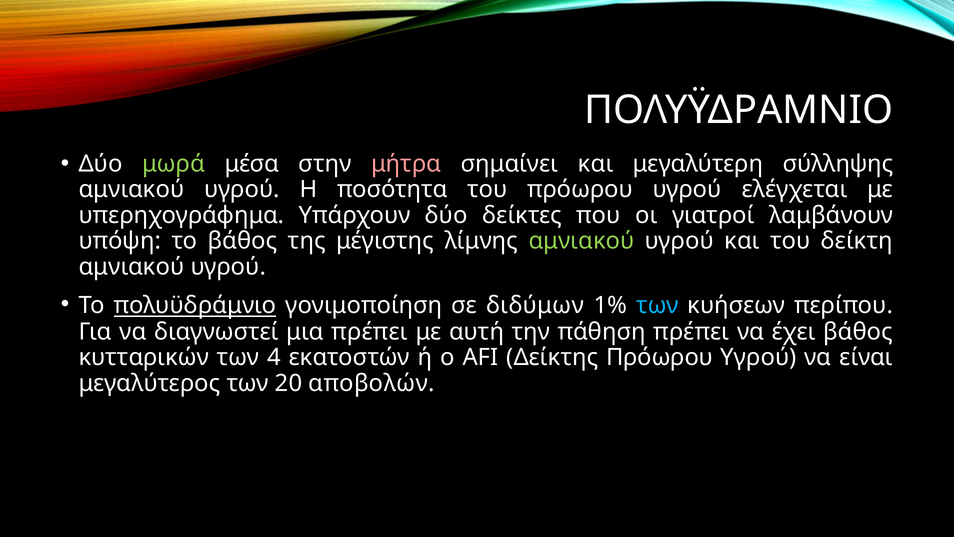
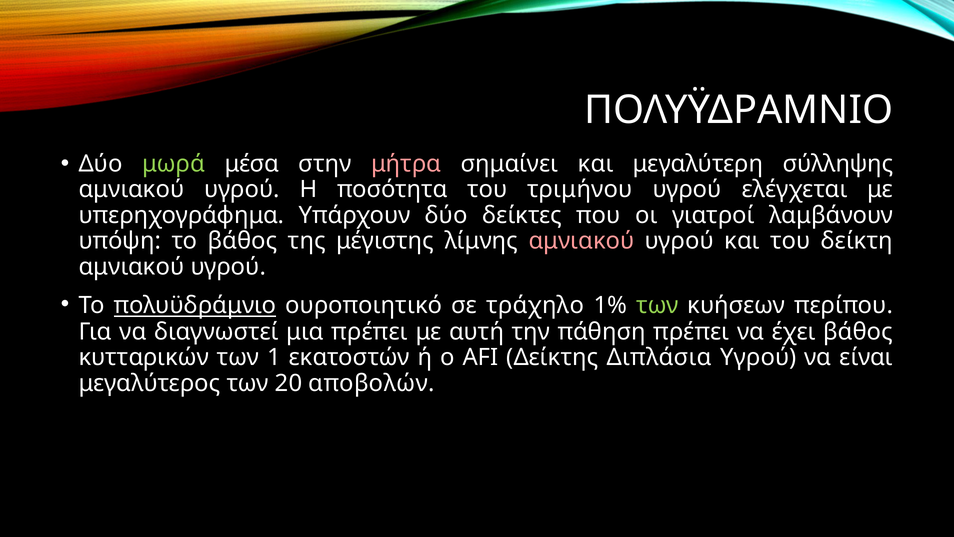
του πρόωρου: πρόωρου -> τριμήνου (580, 189)
αμνιακού colour: light green -> pink (581, 241)
γονιμοποίηση: γονιμοποίηση -> ουροποιητικό (364, 305)
διδύμων: διδύμων -> τράχηλο (535, 305)
των colour: light blue -> light green (657, 305)
4: 4 -> 1 (274, 357)
Δείκτης Πρόωρου: Πρόωρου -> Διπλάσια (659, 357)
